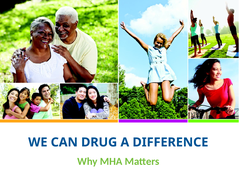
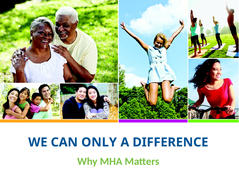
DRUG: DRUG -> ONLY (99, 142)
